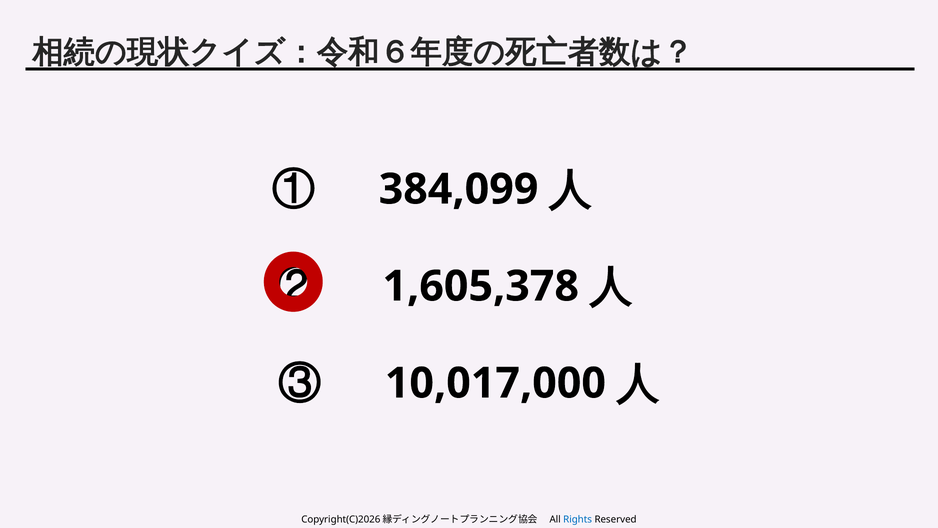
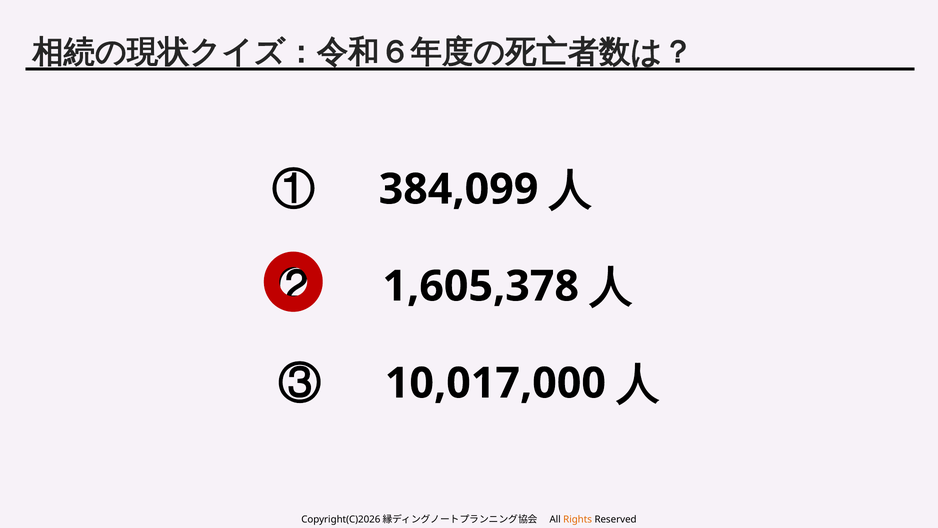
Rights colour: blue -> orange (578, 519)
